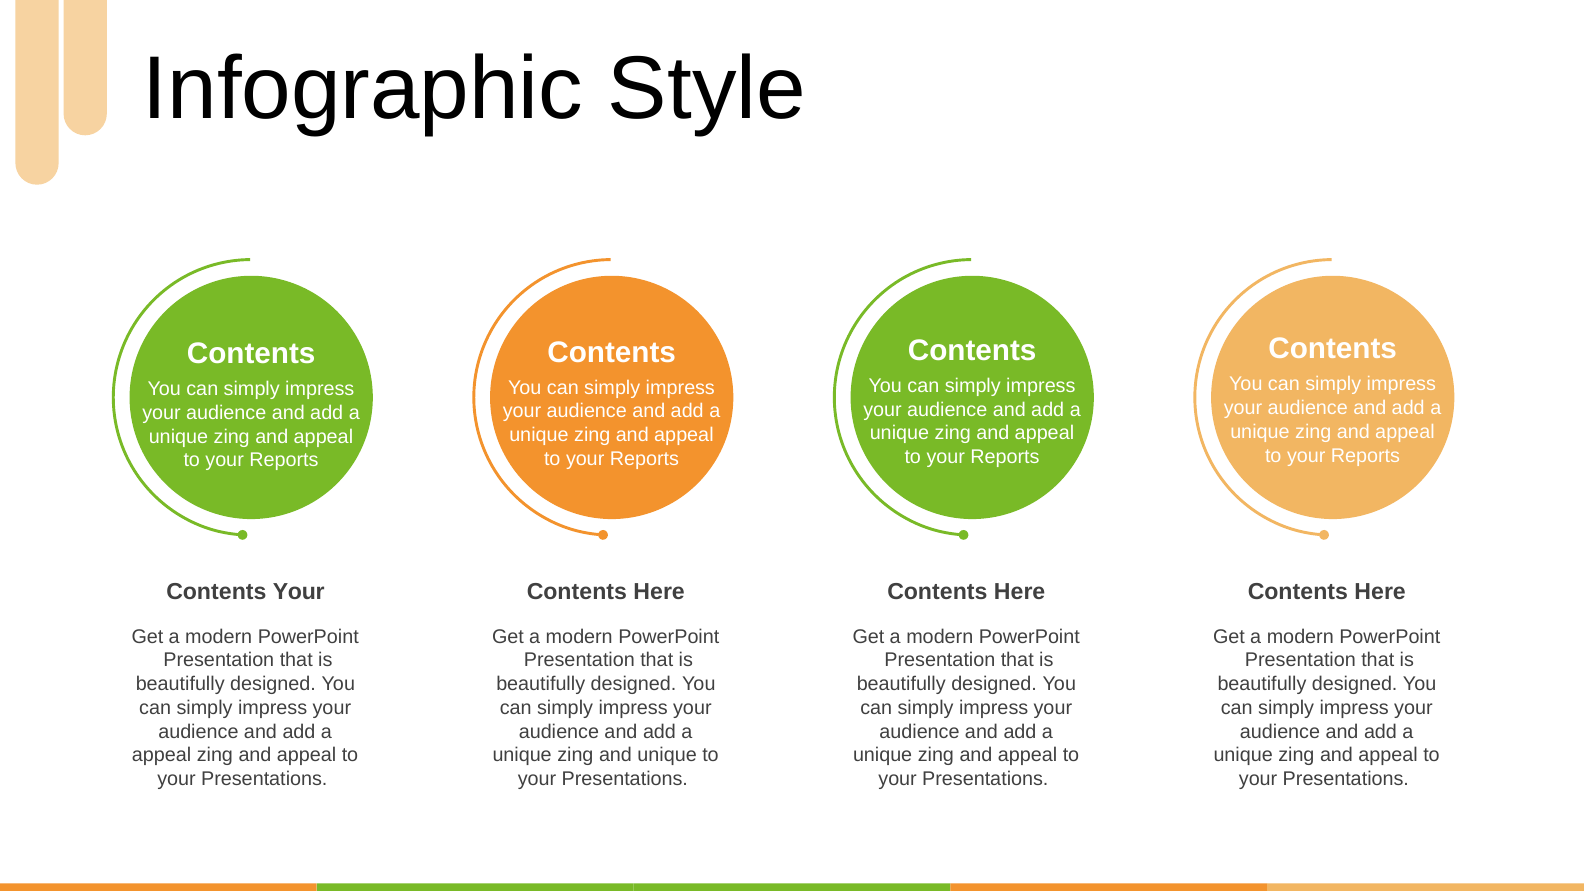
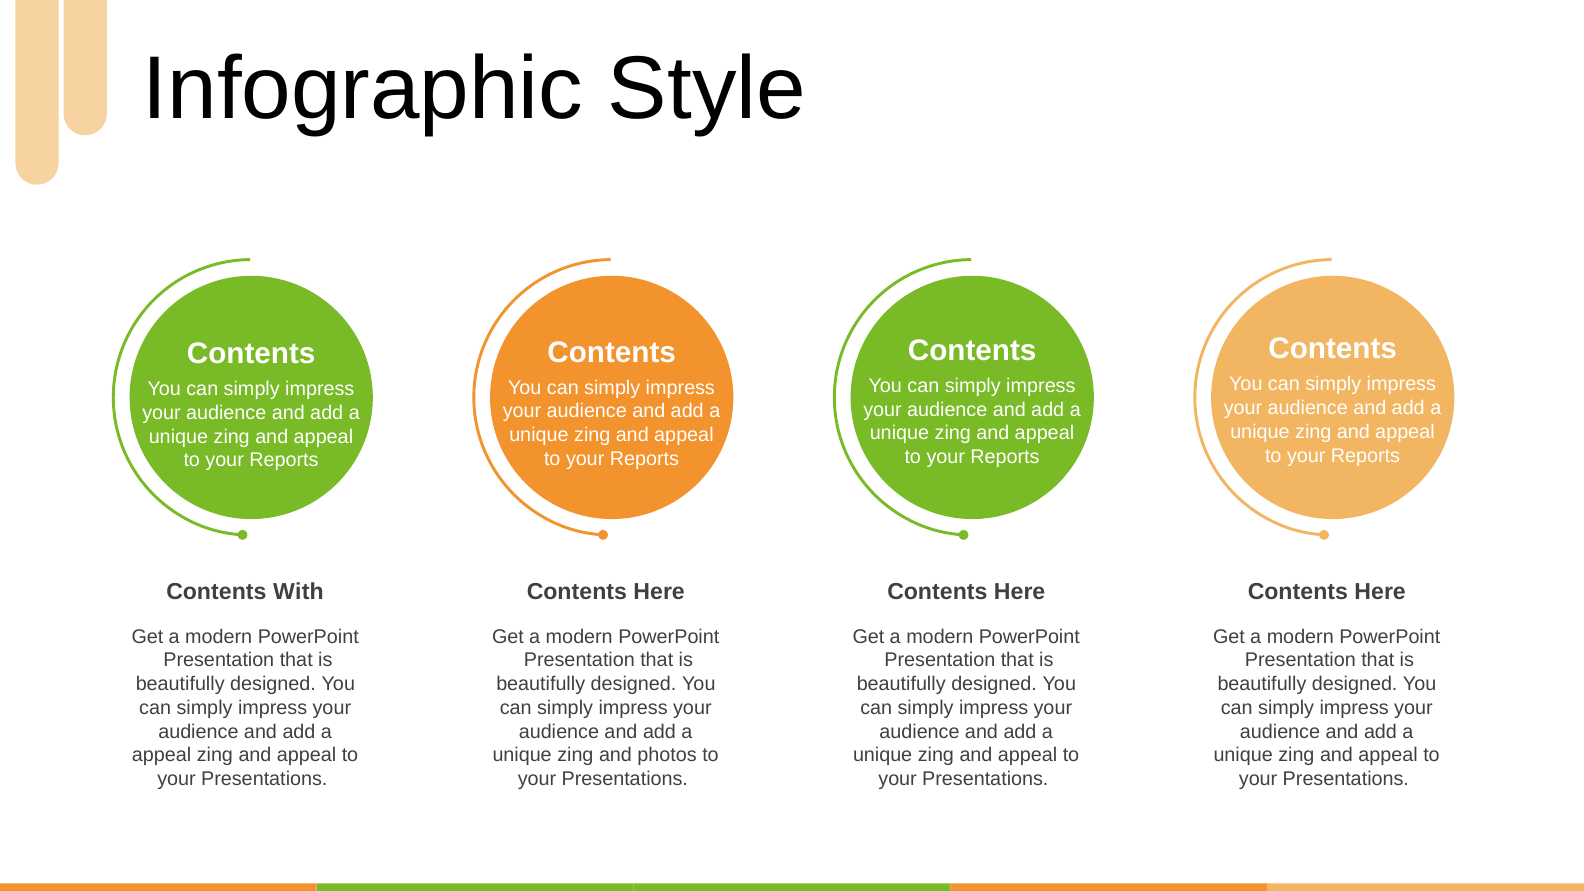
Contents Your: Your -> With (298, 592)
and unique: unique -> photos (667, 755)
